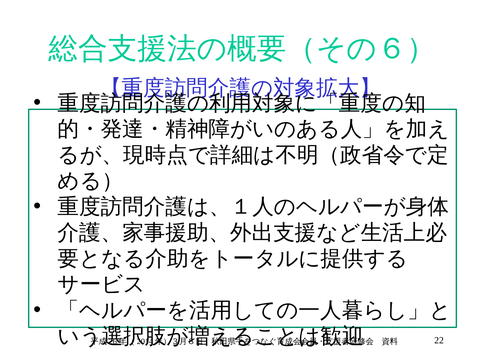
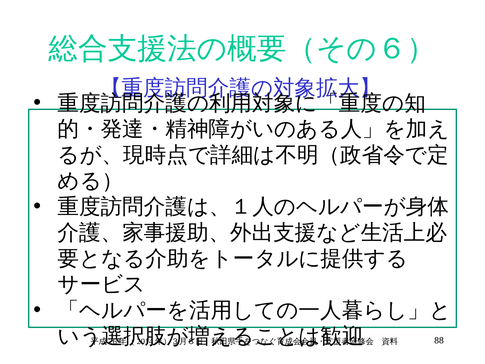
22: 22 -> 88 (439, 340)
